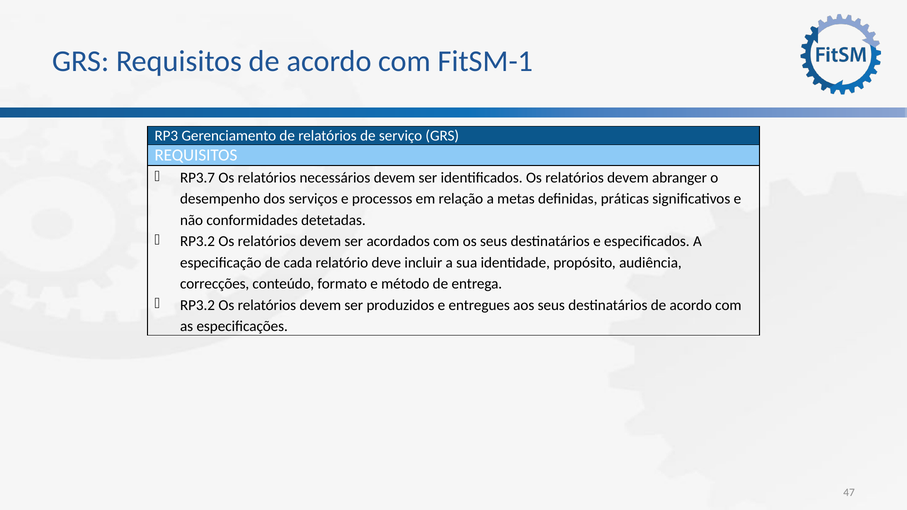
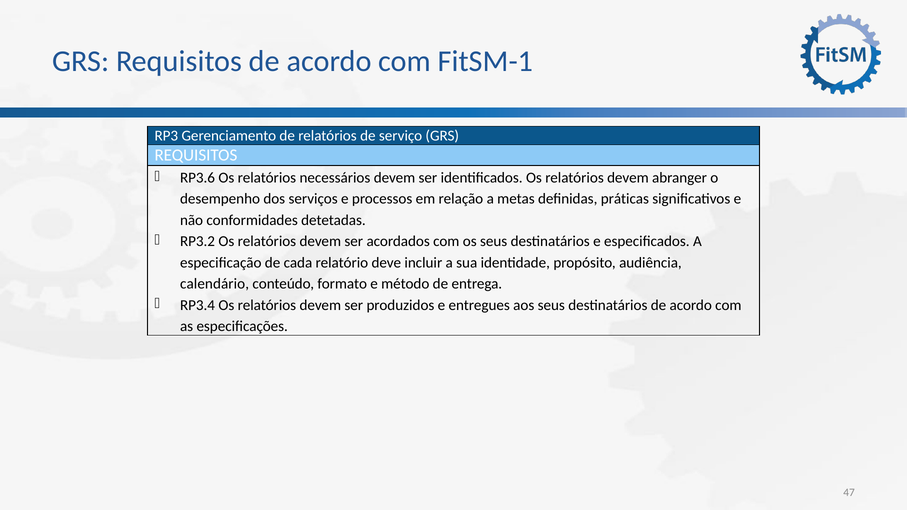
RP3.7: RP3.7 -> RP3.6 (198, 178)
correcções: correcções -> calendário (215, 284)
RP3.2: RP3.2 -> RP3.4 (198, 305)
